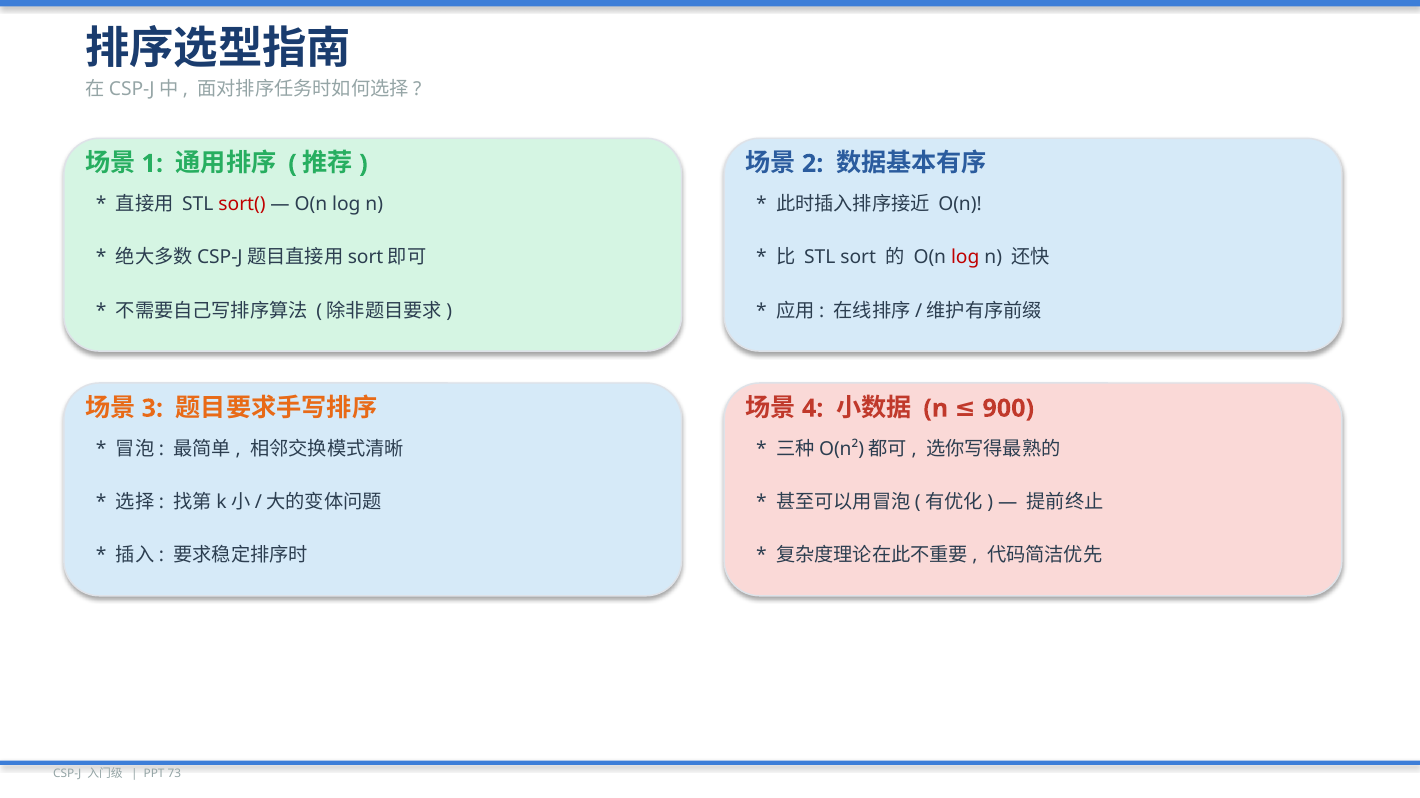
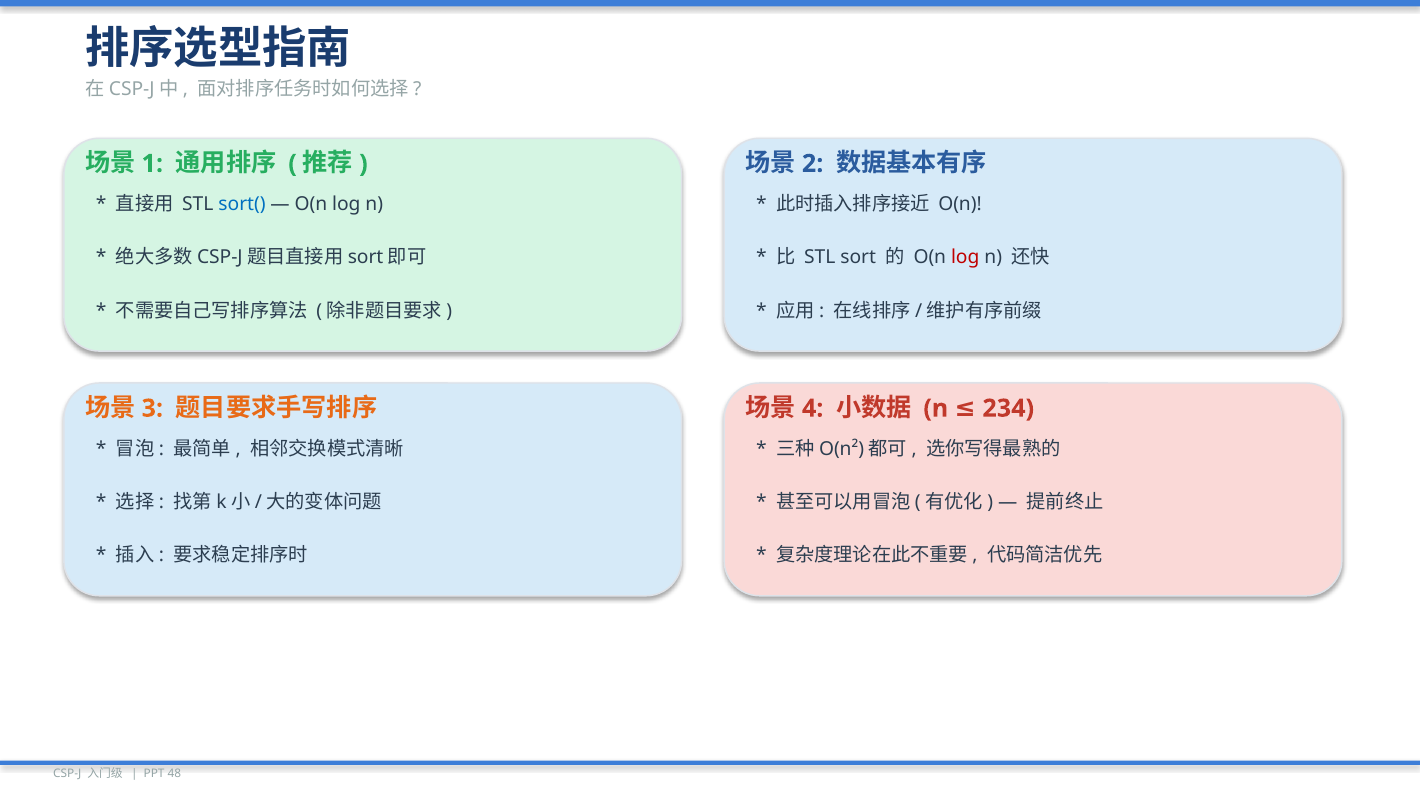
sort( colour: red -> blue (242, 205)
900: 900 -> 234 (1008, 409)
73: 73 -> 48 (174, 775)
